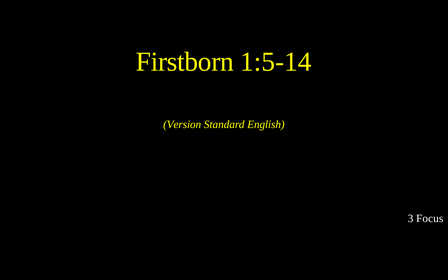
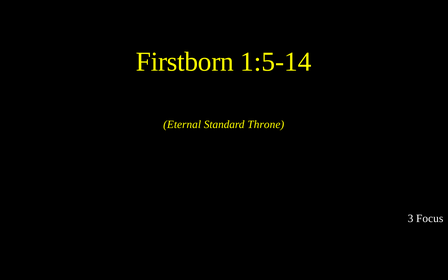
Version: Version -> Eternal (182, 124)
English: English -> Throne (266, 124)
